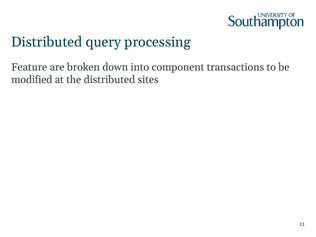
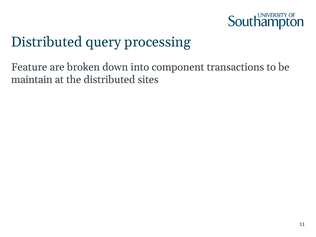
modified: modified -> maintain (32, 80)
